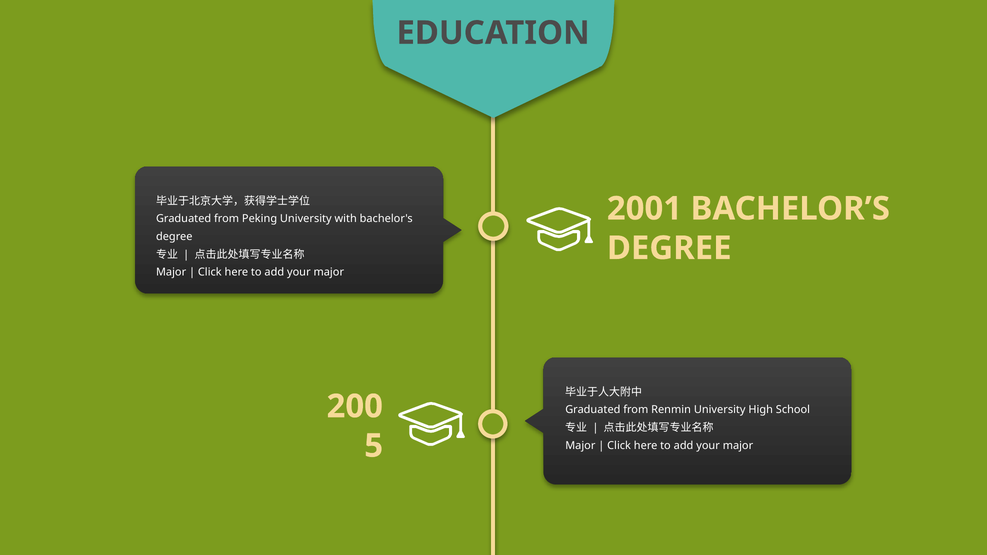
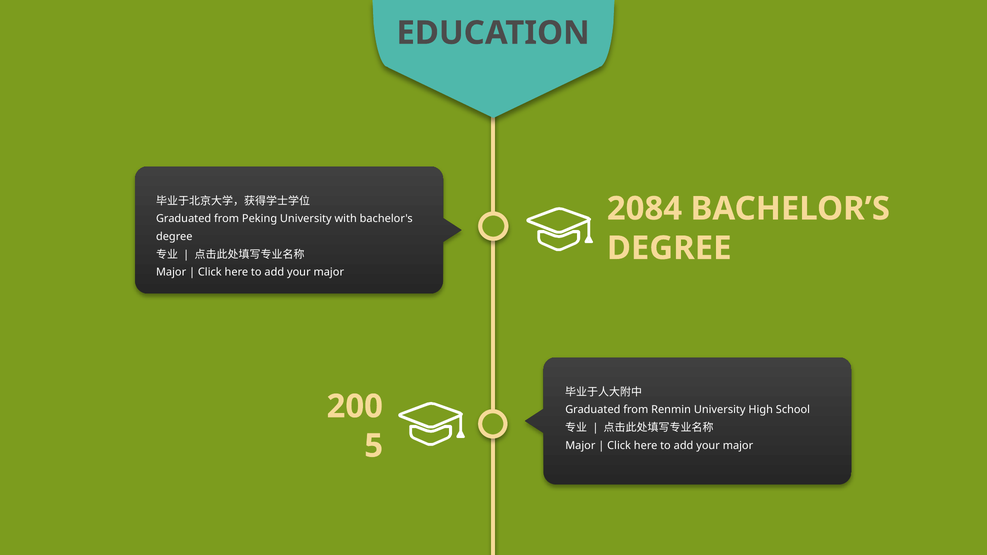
2001: 2001 -> 2084 (644, 209)
